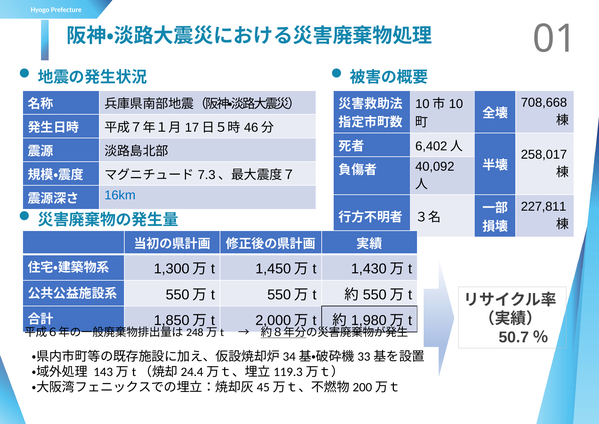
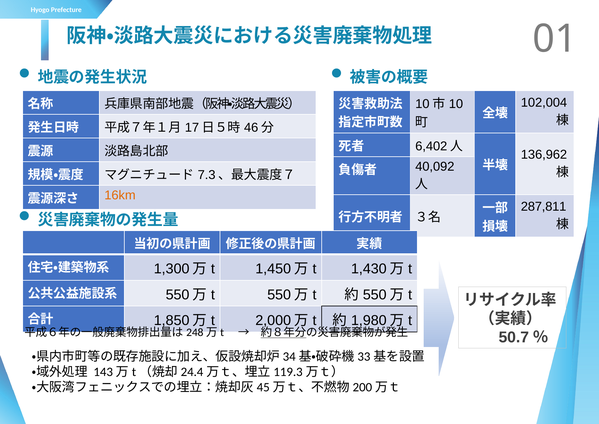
708,668: 708,668 -> 102,004 (544, 103)
258,017: 258,017 -> 136,962 (544, 155)
16km colour: blue -> orange (120, 195)
227,811: 227,811 -> 287,811 (544, 206)
